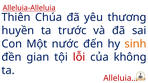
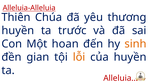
nước: nước -> hoan (65, 44)
lỗi colour: red -> orange (79, 57)
của không: không -> huyền (130, 57)
